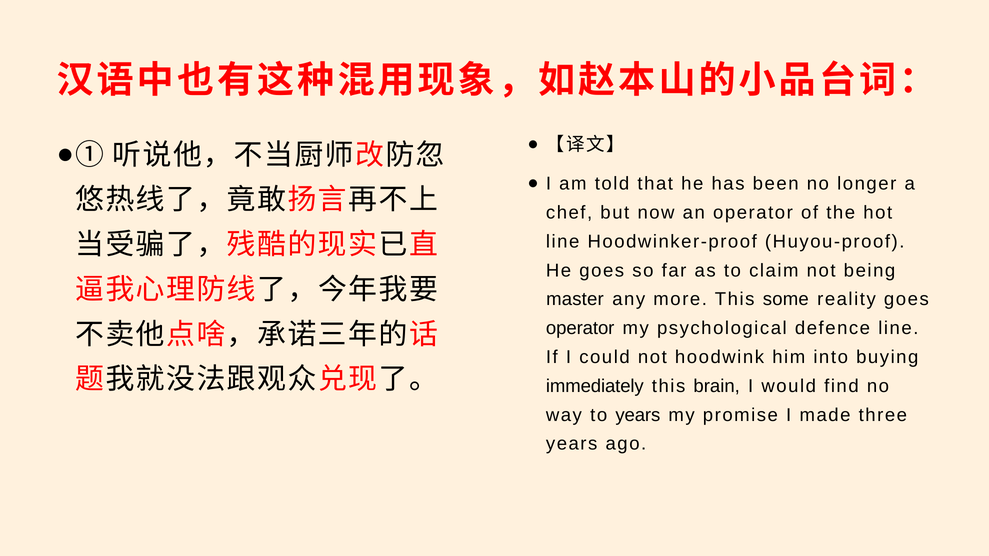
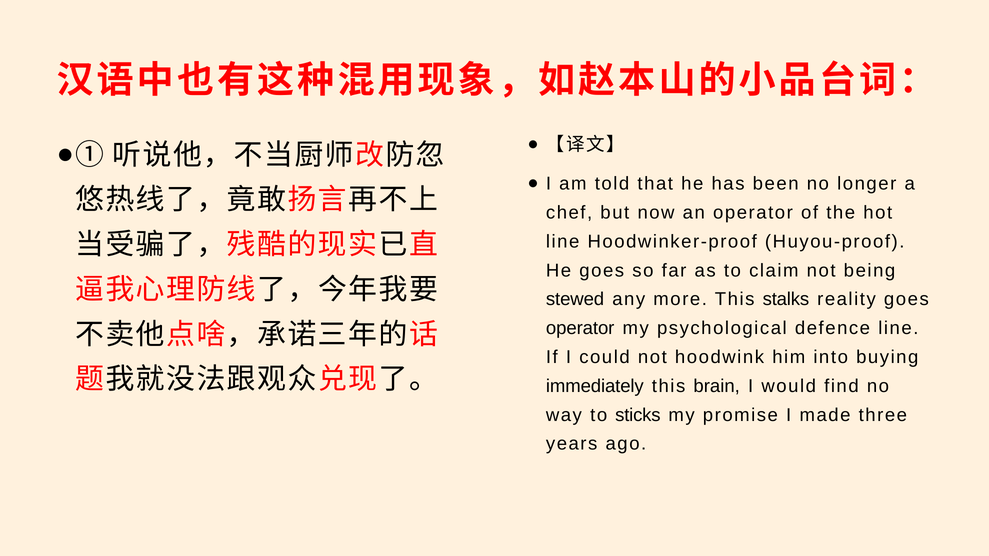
master: master -> stewed (575, 300)
some: some -> stalks (786, 300)
to years: years -> sticks (638, 415)
